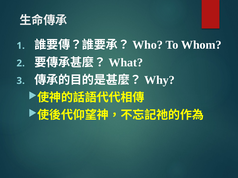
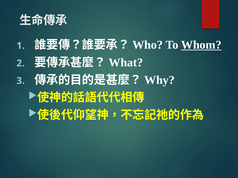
Whom underline: none -> present (201, 45)
